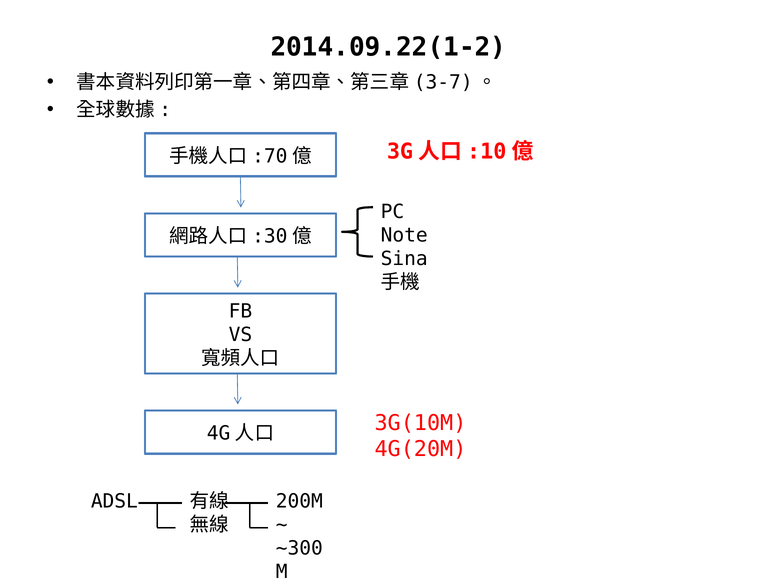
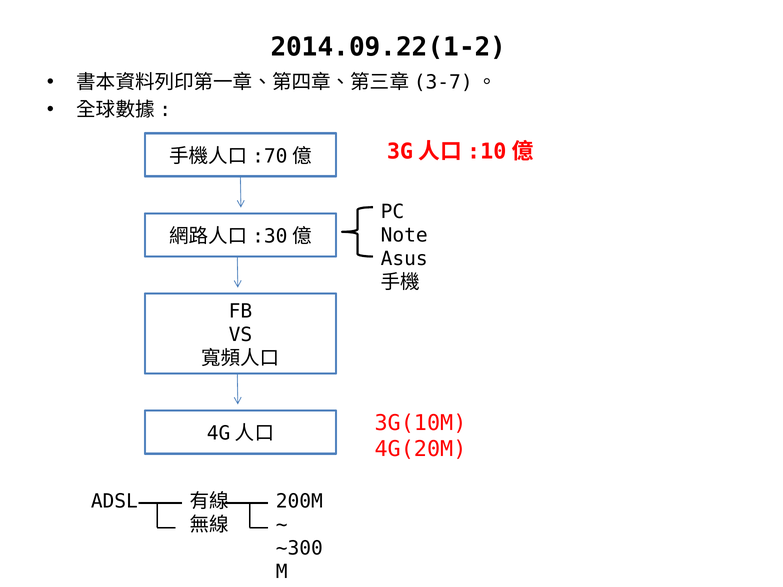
Sina: Sina -> Asus (404, 259)
